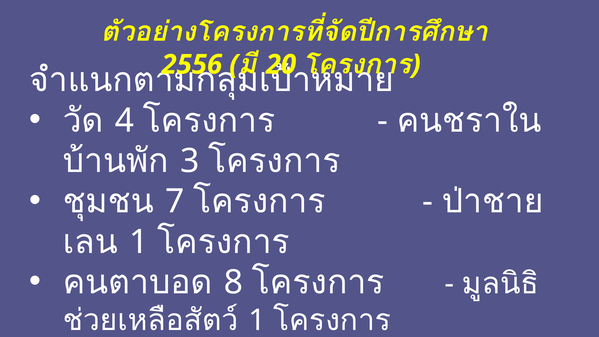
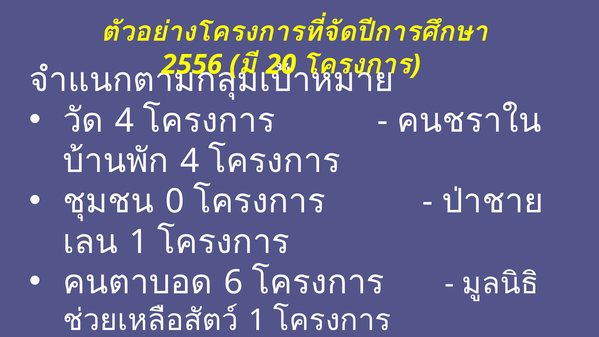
3: 3 -> 4 (190, 161)
7: 7 -> 0 (175, 201)
8: 8 -> 6 (234, 282)
